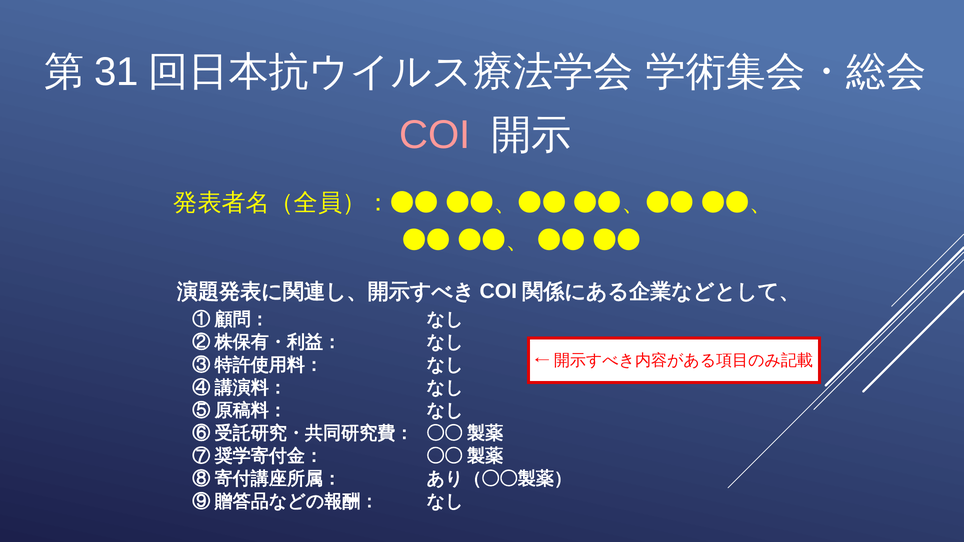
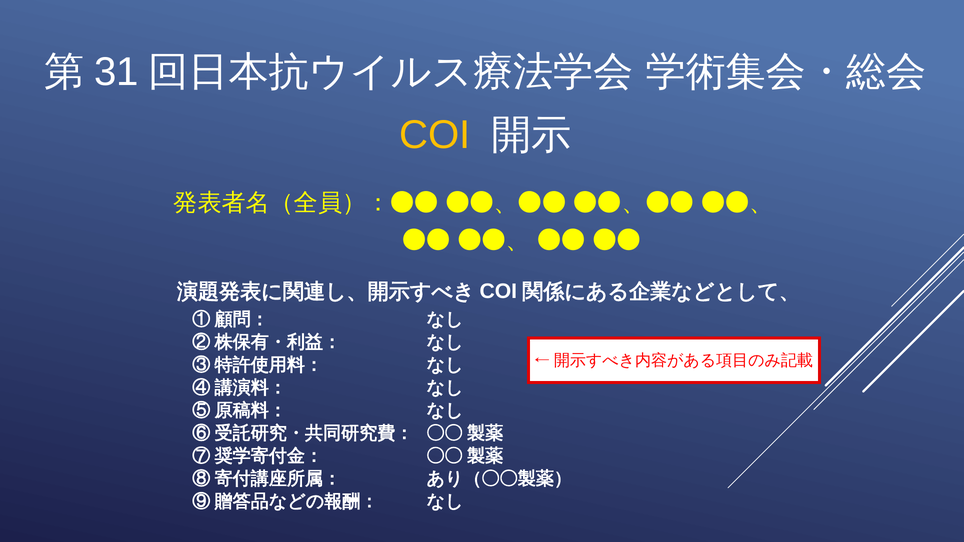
COI colour: pink -> yellow (435, 135)
